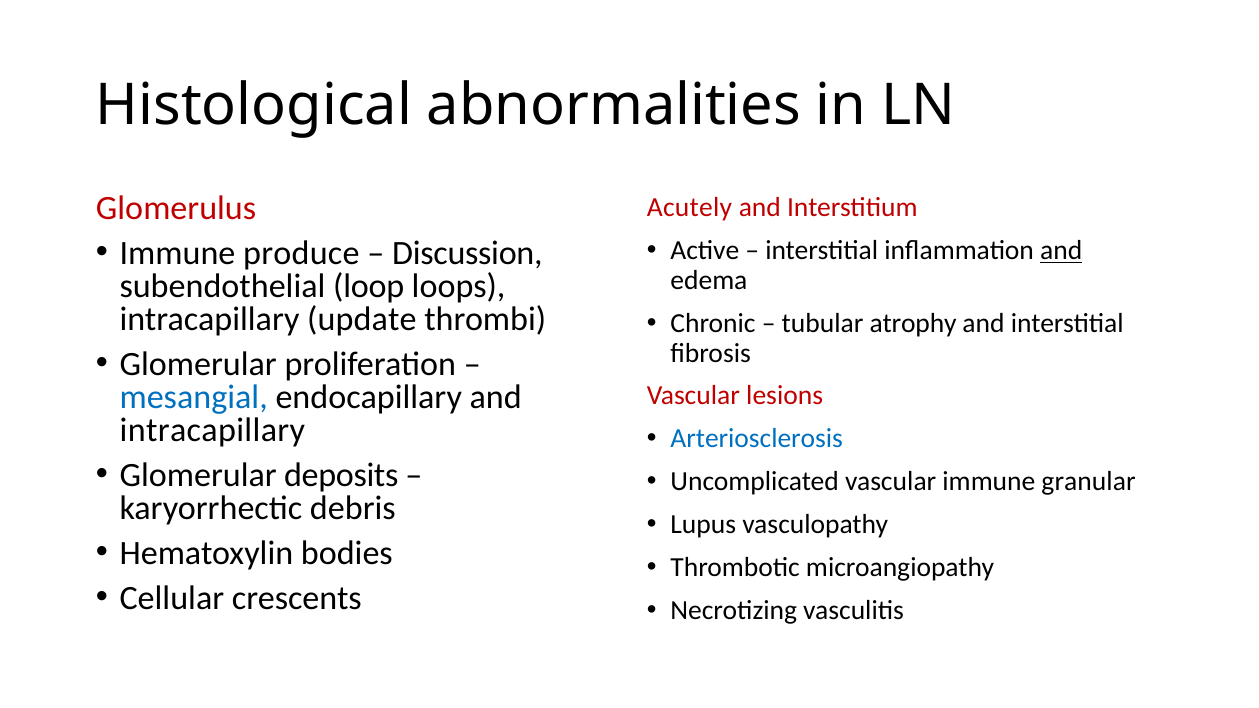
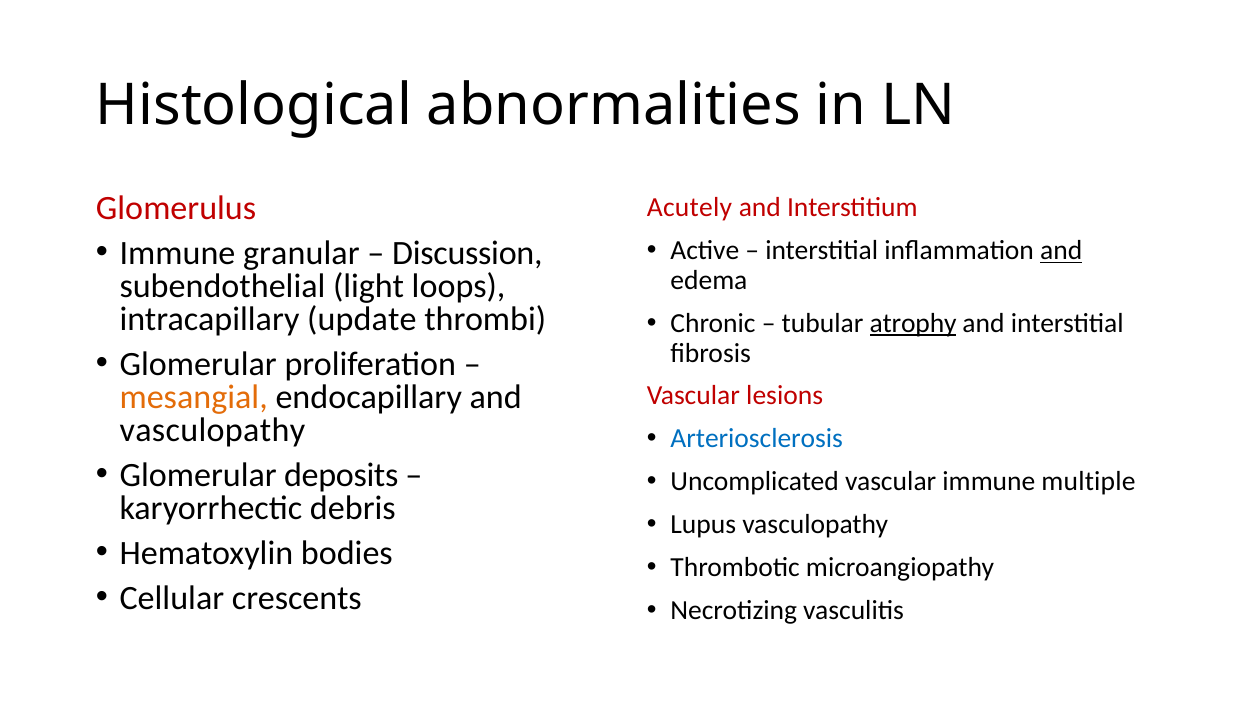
produce: produce -> granular (301, 253)
loop: loop -> light (369, 287)
atrophy underline: none -> present (913, 323)
mesangial colour: blue -> orange (194, 398)
intracapillary: intracapillary -> vasculopathy (212, 431)
granular: granular -> multiple (1089, 482)
